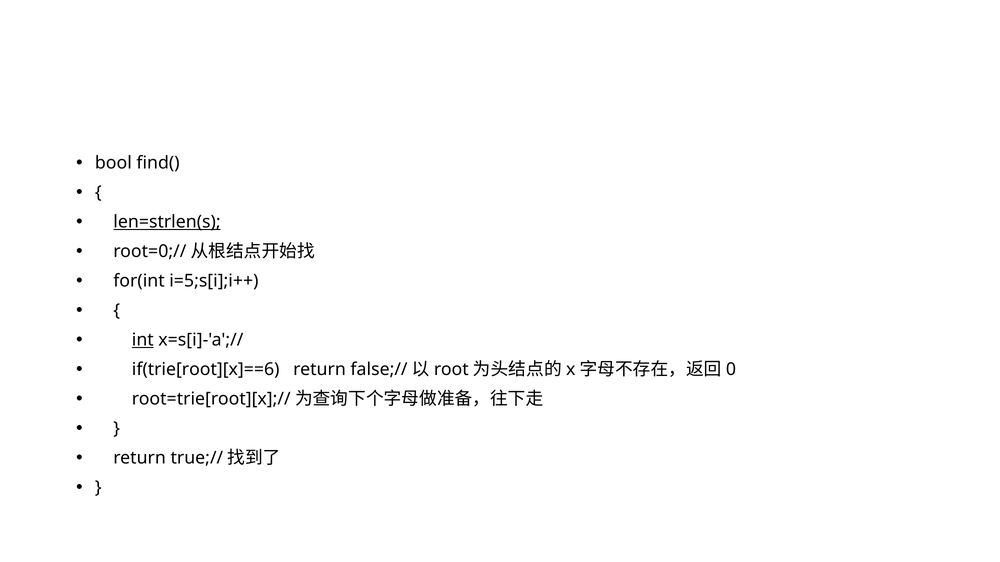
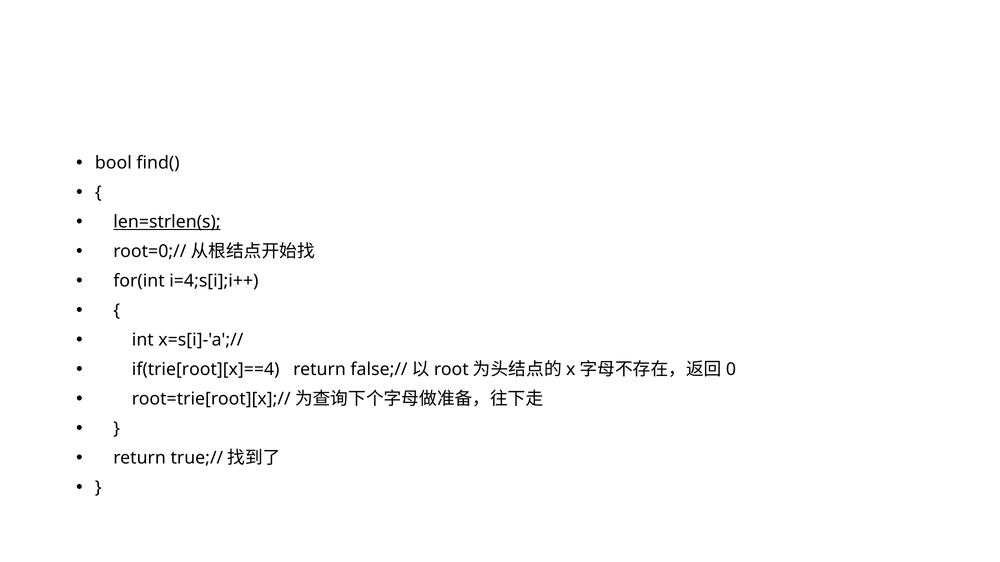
i=5;s[i];i++: i=5;s[i];i++ -> i=4;s[i];i++ (214, 281)
int underline: present -> none (143, 340)
if(trie[root][x]==6: if(trie[root][x]==6 -> if(trie[root][x]==4 (206, 370)
